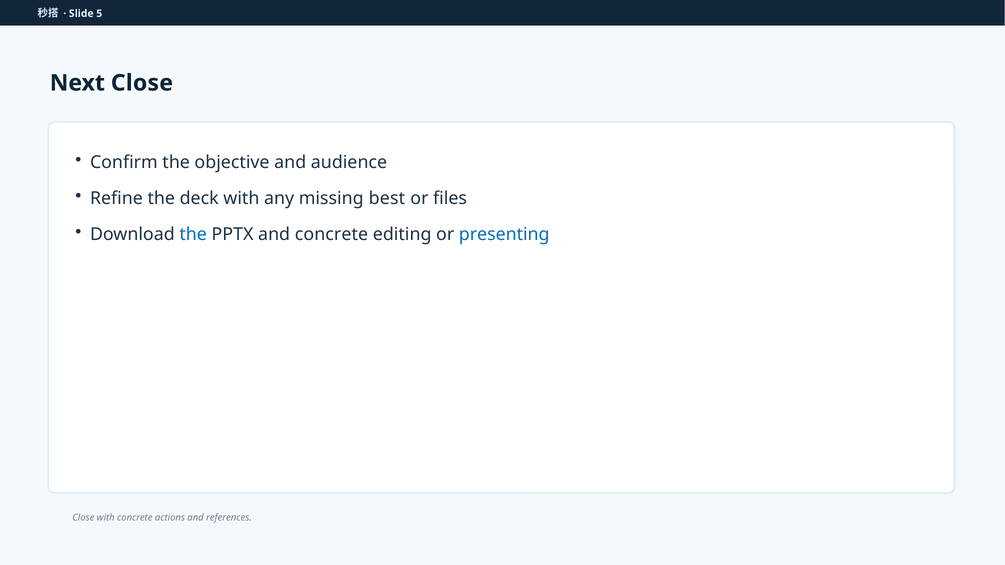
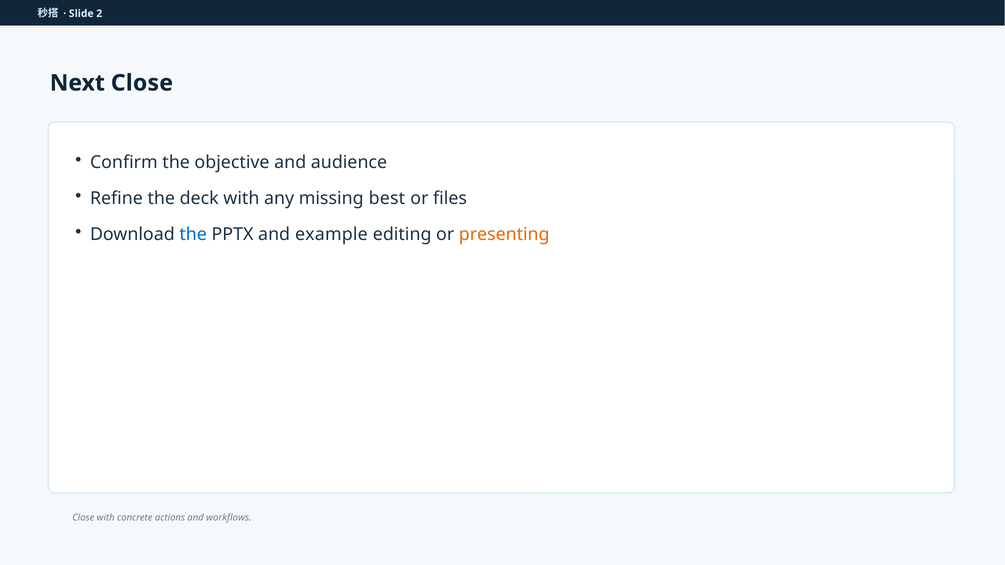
5: 5 -> 2 (99, 14)
and concrete: concrete -> example (331, 235)
presenting colour: blue -> orange (504, 235)
references: references -> workflows (229, 518)
